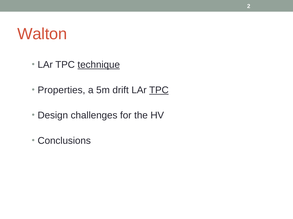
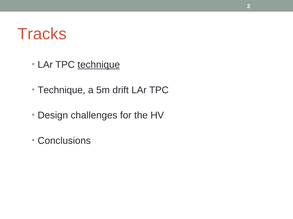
Walton: Walton -> Tracks (42, 34)
Properties: Properties -> Technique (62, 90)
TPC underline: present -> none (159, 90)
